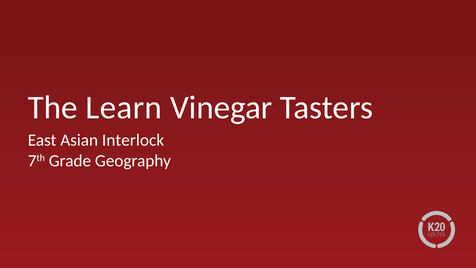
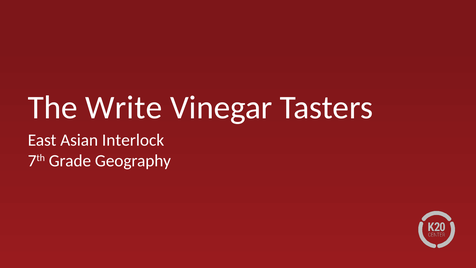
Learn: Learn -> Write (124, 107)
